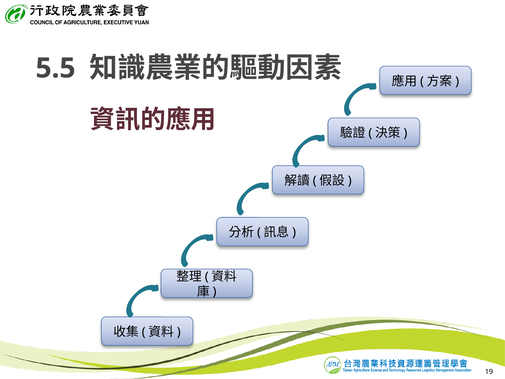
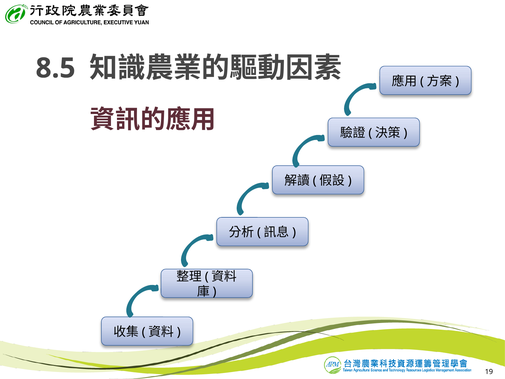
5.5: 5.5 -> 8.5 (56, 68)
